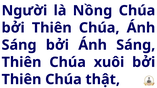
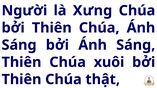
Nồng: Nồng -> Xưng (93, 11)
